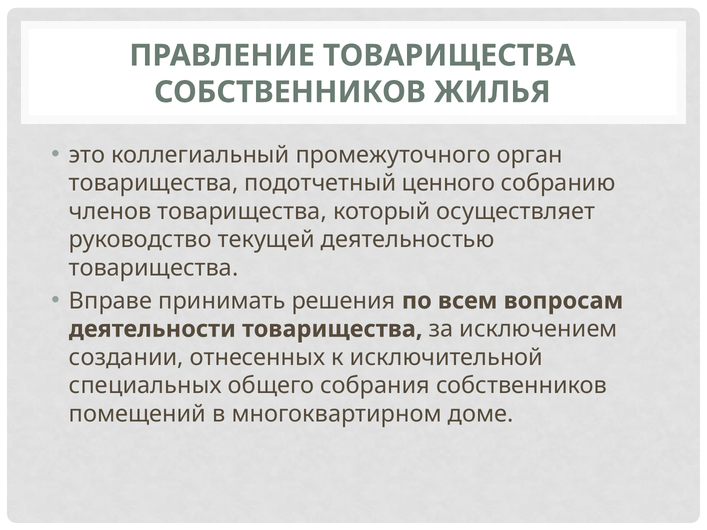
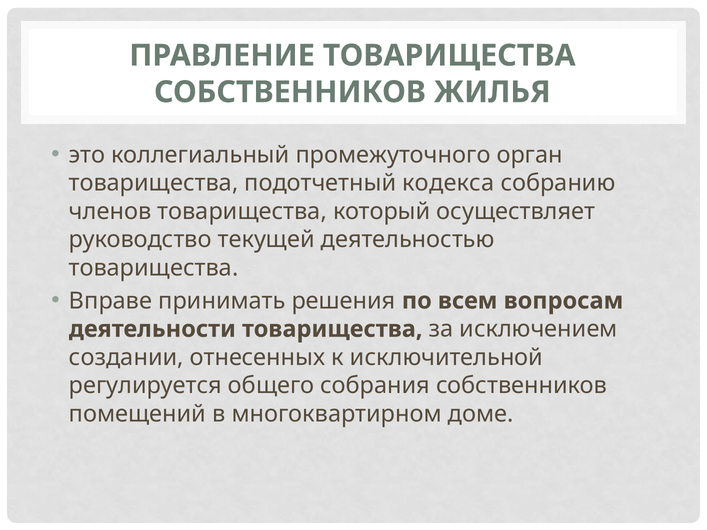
ценного: ценного -> кодекса (448, 183)
специальных: специальных -> регулируется (145, 386)
